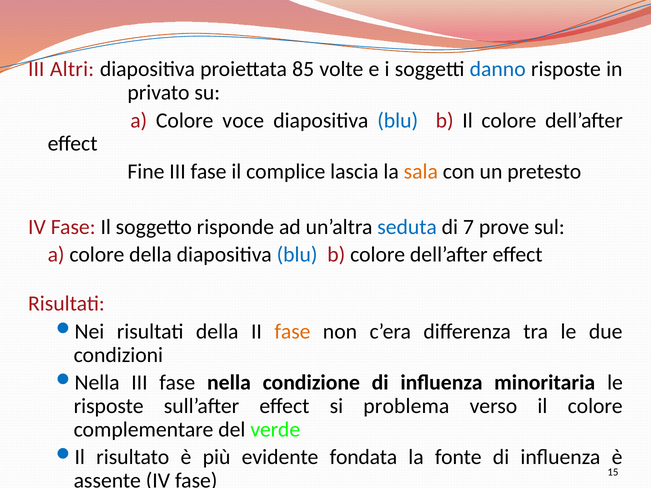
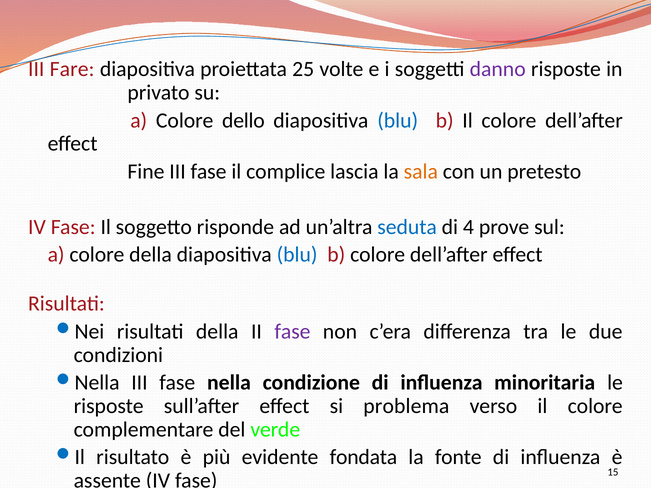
Altri: Altri -> Fare (72, 69)
85: 85 -> 25 (303, 69)
danno colour: blue -> purple (498, 69)
voce: voce -> dello (243, 120)
7: 7 -> 4 (468, 227)
fase colour: orange -> purple (292, 332)
